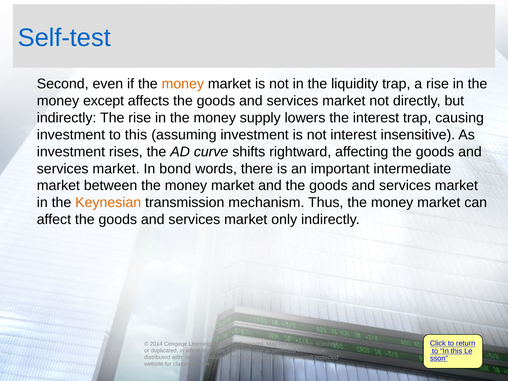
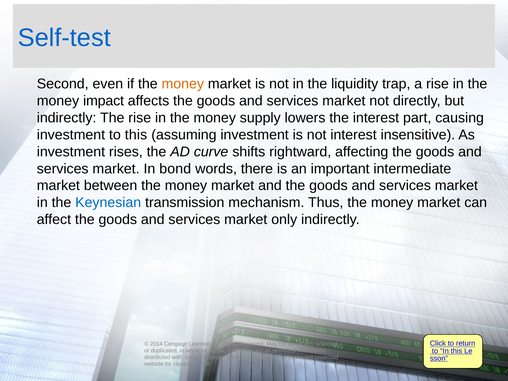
money except: except -> impact (104, 101)
interest trap: trap -> part (417, 118)
Keynesian colour: orange -> blue (108, 203)
